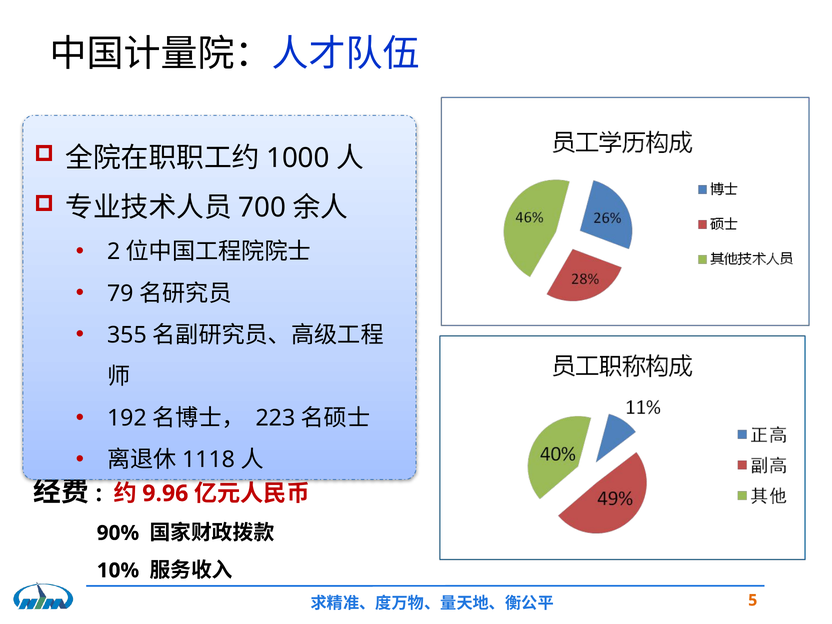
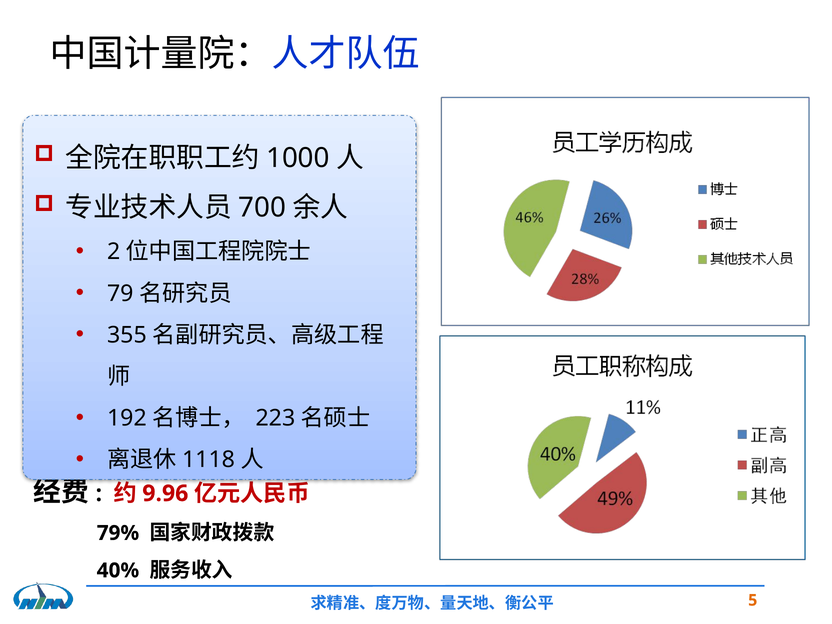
90%: 90% -> 79% (118, 533)
10%: 10% -> 40% (118, 570)
